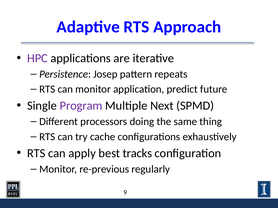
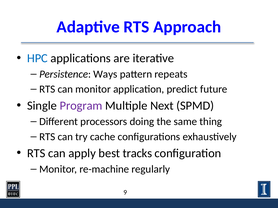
HPC colour: purple -> blue (37, 58)
Josep: Josep -> Ways (105, 74)
re-previous: re-previous -> re-machine (104, 169)
